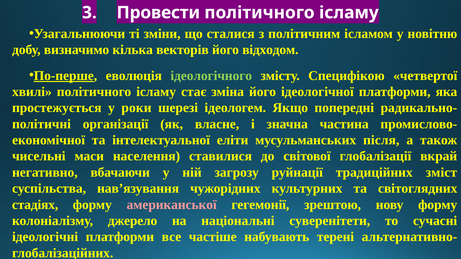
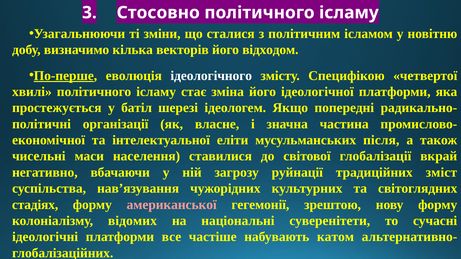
Провести: Провести -> Стосовно (158, 13)
ідеологічного colour: light green -> white (211, 76)
роки: роки -> батіл (137, 108)
джерело: джерело -> відомих (132, 221)
терені: терені -> катом (336, 237)
